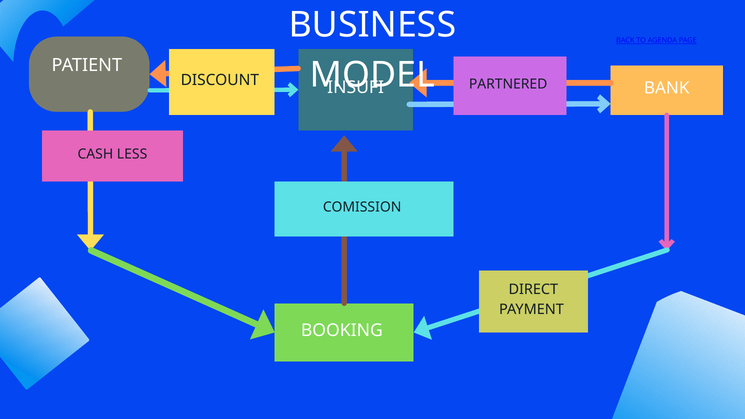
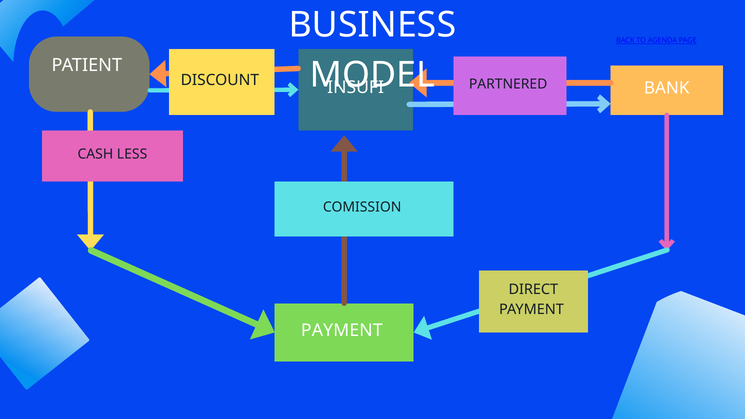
BOOKING: BOOKING -> PAYMENT (342, 330)
